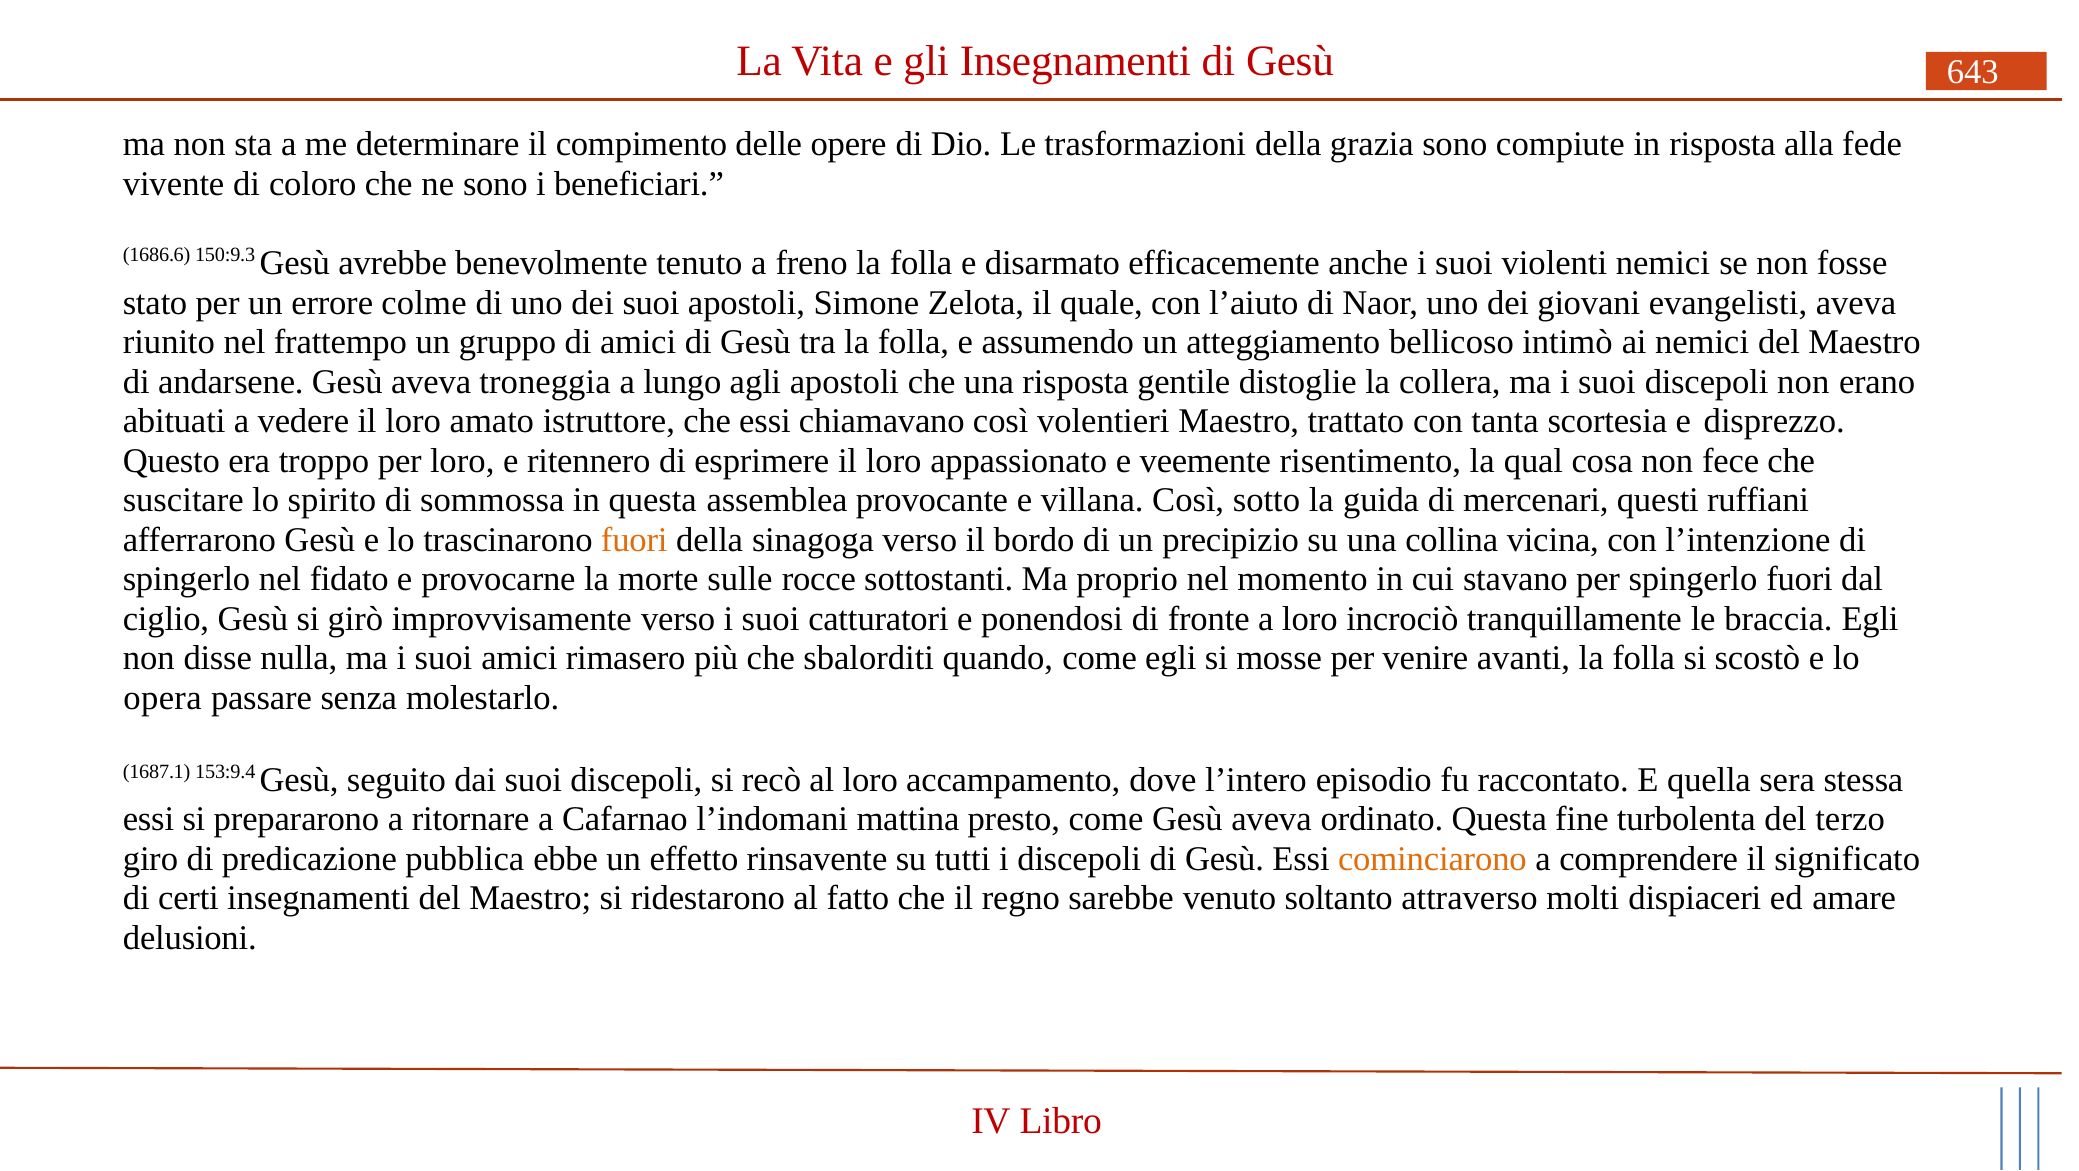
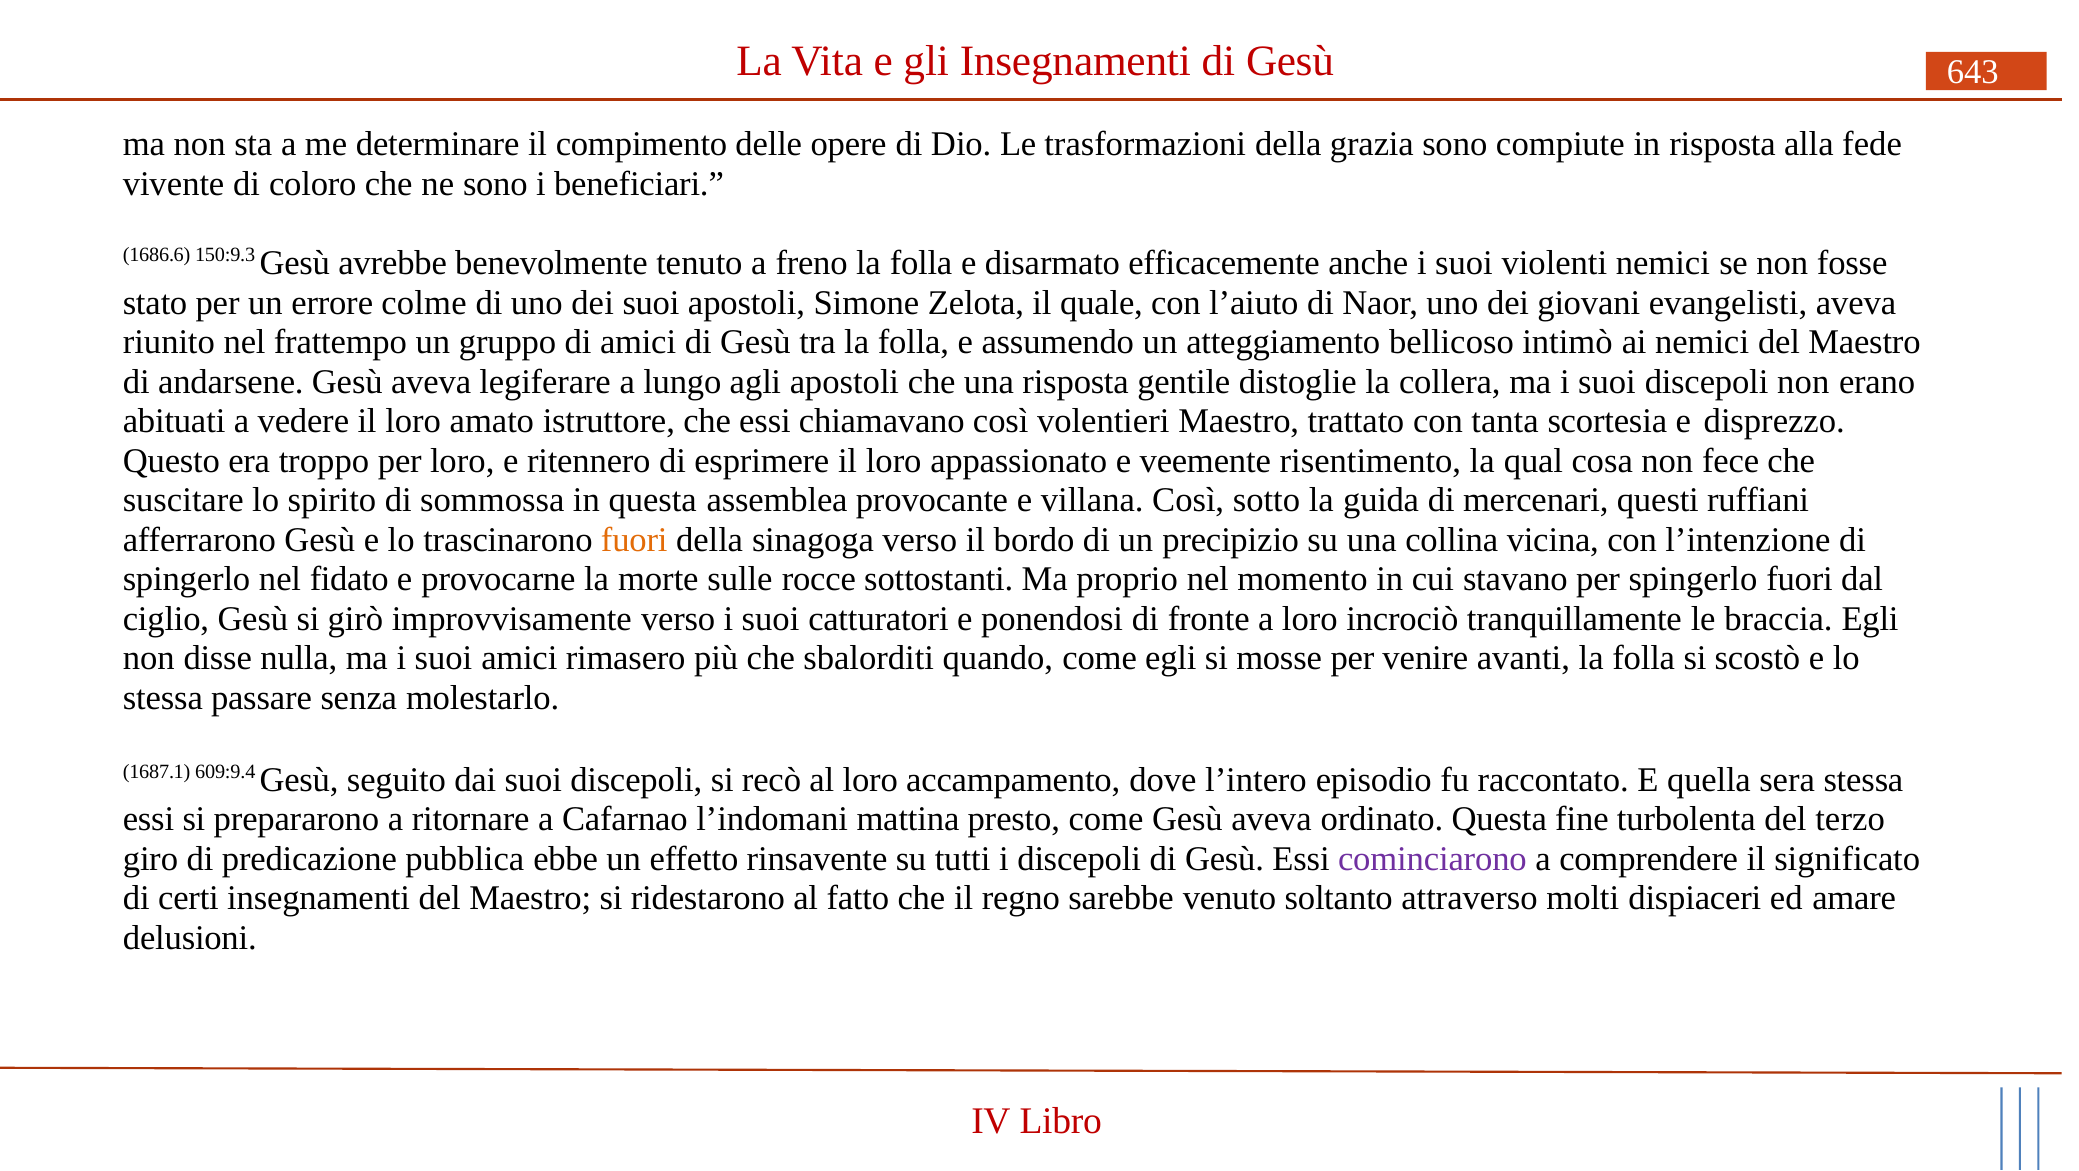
troneggia: troneggia -> legiferare (545, 382)
opera: opera -> stessa (163, 698)
153:9.4: 153:9.4 -> 609:9.4 (225, 771)
cominciarono colour: orange -> purple (1432, 859)
